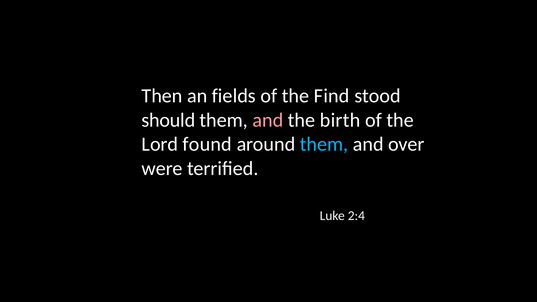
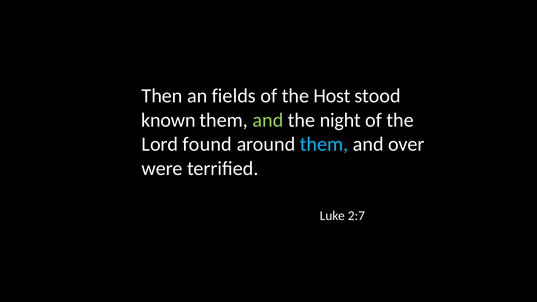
Find: Find -> Host (332, 96)
should: should -> known (168, 120)
and colour: pink -> light green (268, 120)
birth: birth -> night (340, 120)
2:4: 2:4 -> 2:7 (356, 216)
